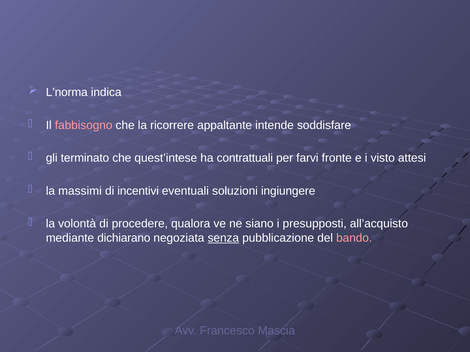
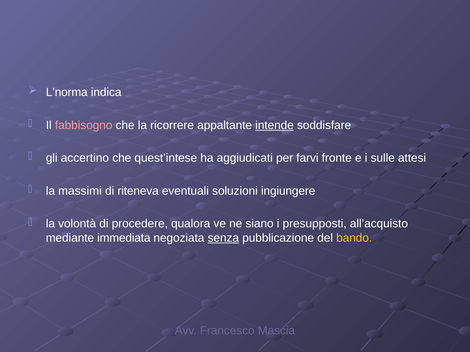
intende underline: none -> present (275, 125)
terminato: terminato -> accertino (85, 158)
contrattuali: contrattuali -> aggiudicati (245, 158)
visto: visto -> sulle (383, 158)
incentivi: incentivi -> riteneva (138, 191)
dichiarano: dichiarano -> immediata (124, 238)
bando colour: pink -> yellow (354, 238)
